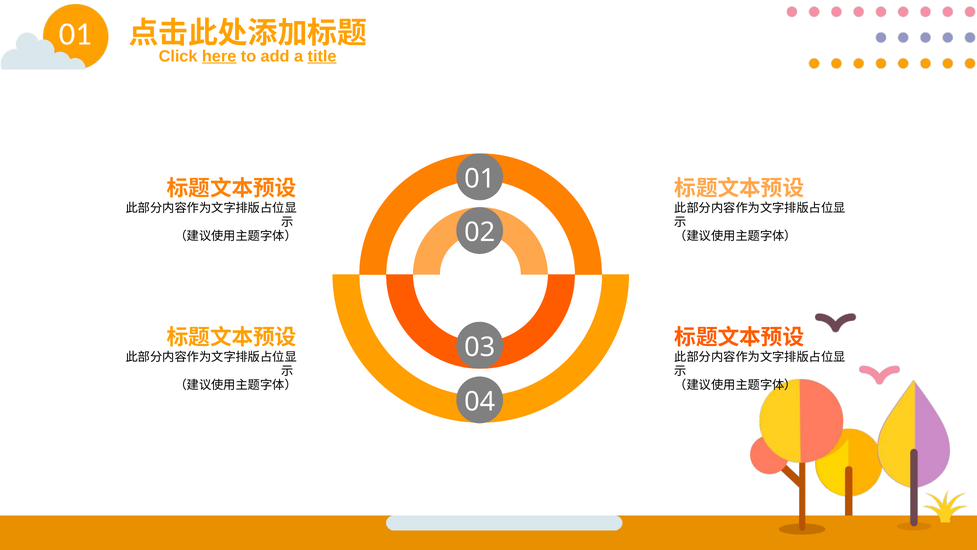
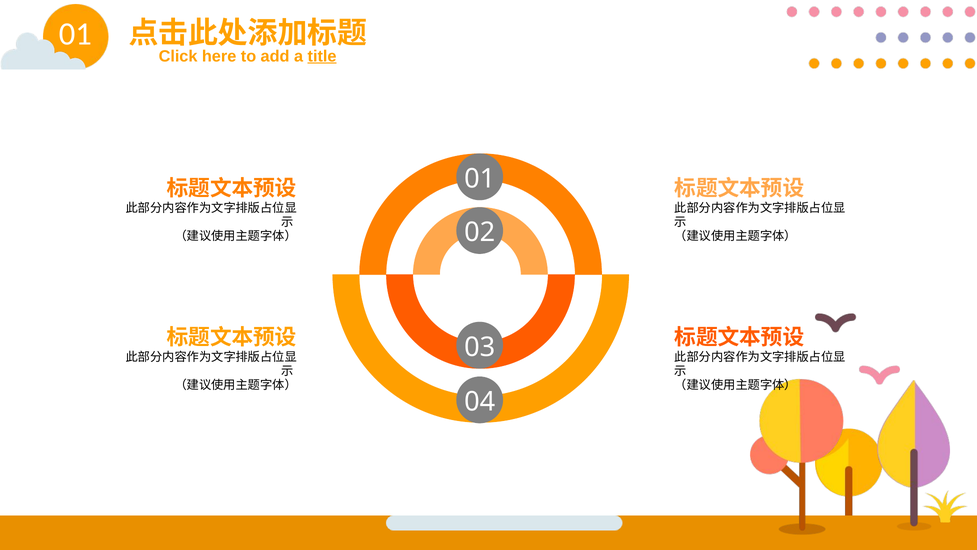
here underline: present -> none (219, 56)
